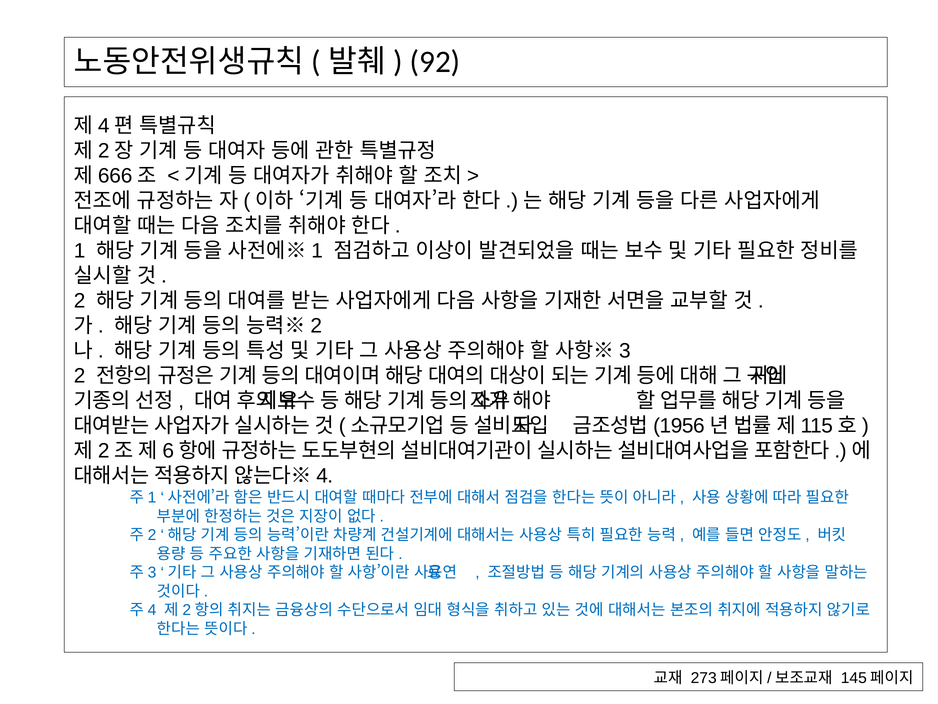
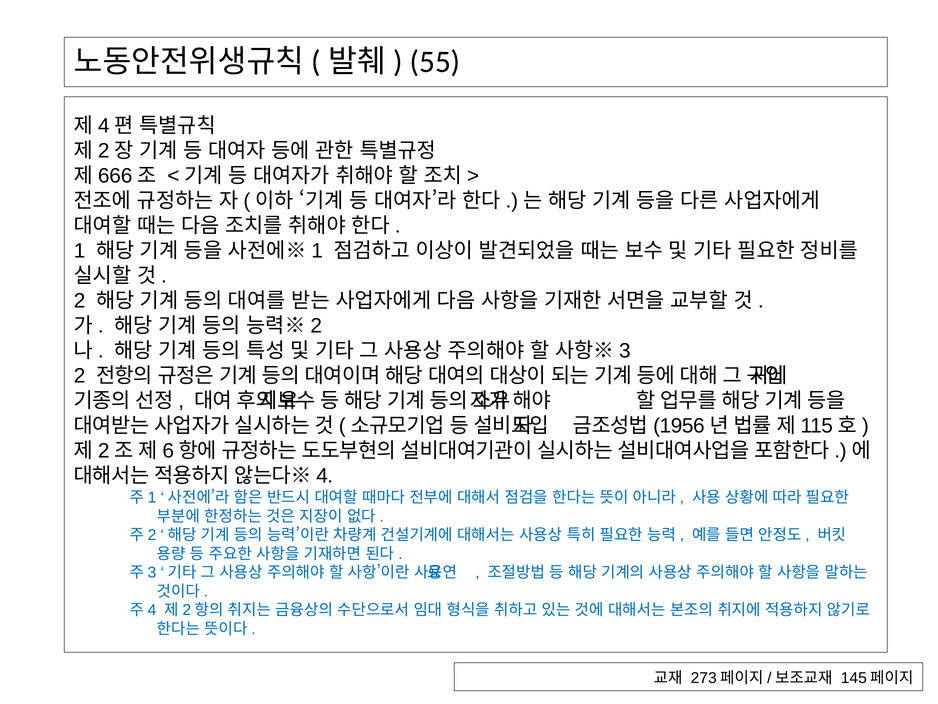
92: 92 -> 55 (435, 62)
